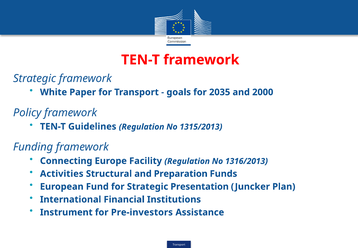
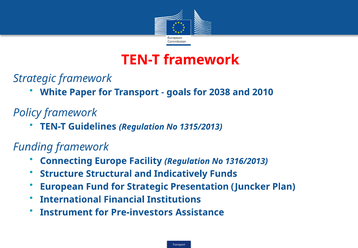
2035: 2035 -> 2038 (220, 92)
2000: 2000 -> 2010 (263, 92)
Activities: Activities -> Structure (62, 174)
Preparation: Preparation -> Indicatively (181, 174)
